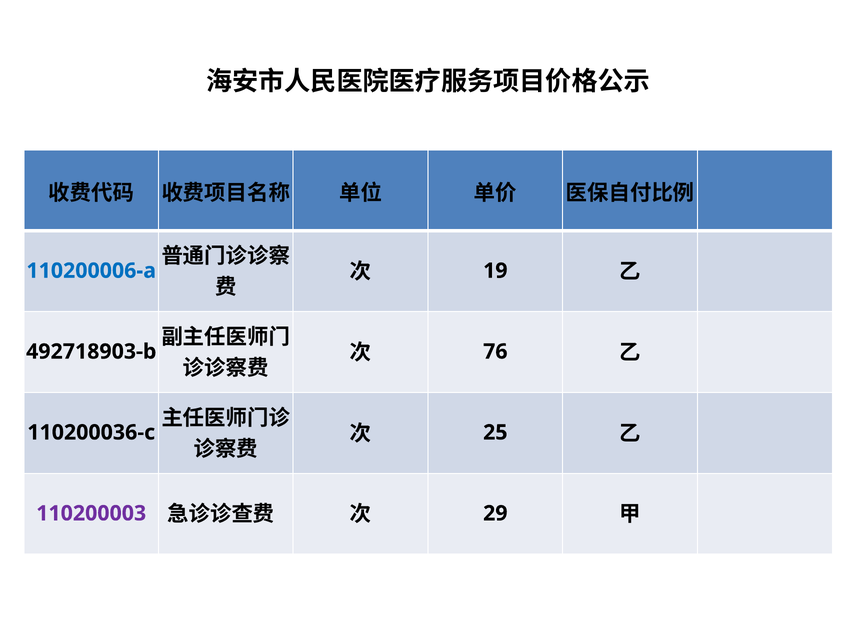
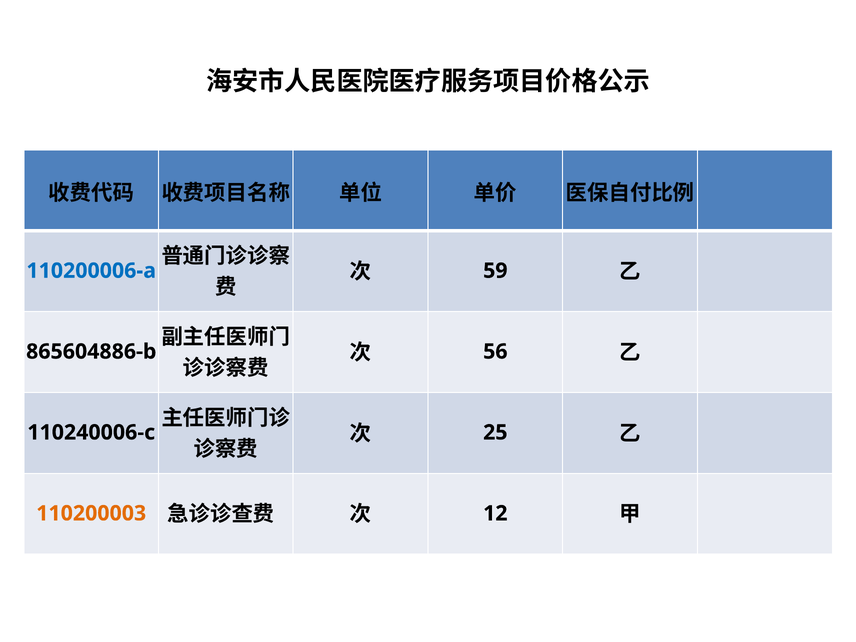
19: 19 -> 59 (495, 271)
76: 76 -> 56 (495, 352)
492718903-b: 492718903-b -> 865604886-b (91, 352)
110200036-c: 110200036-c -> 110240006-c (91, 432)
110200003 colour: purple -> orange (91, 513)
29: 29 -> 12 (495, 513)
